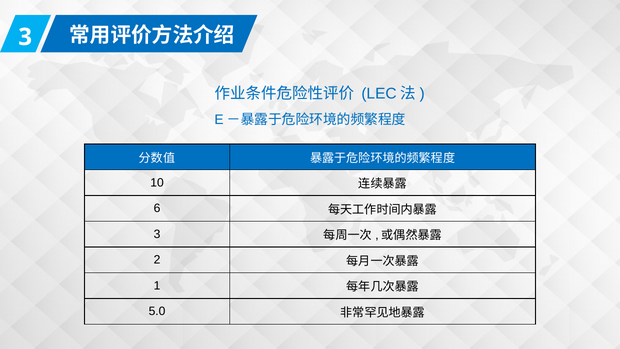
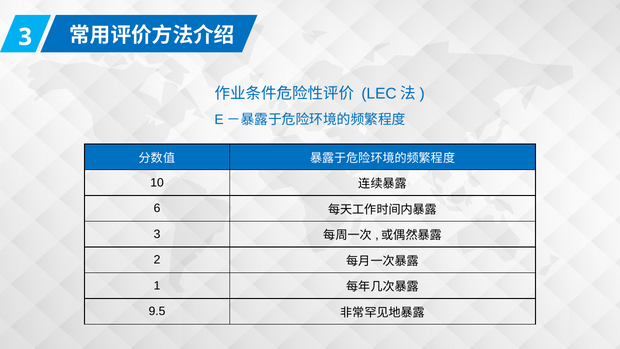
5.0: 5.0 -> 9.5 (157, 311)
